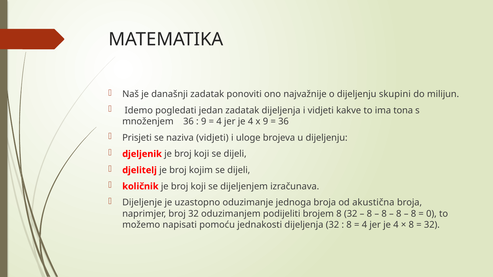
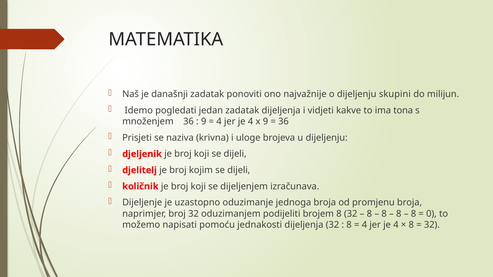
naziva vidjeti: vidjeti -> krivna (212, 138)
akustična: akustična -> promjenu (373, 203)
